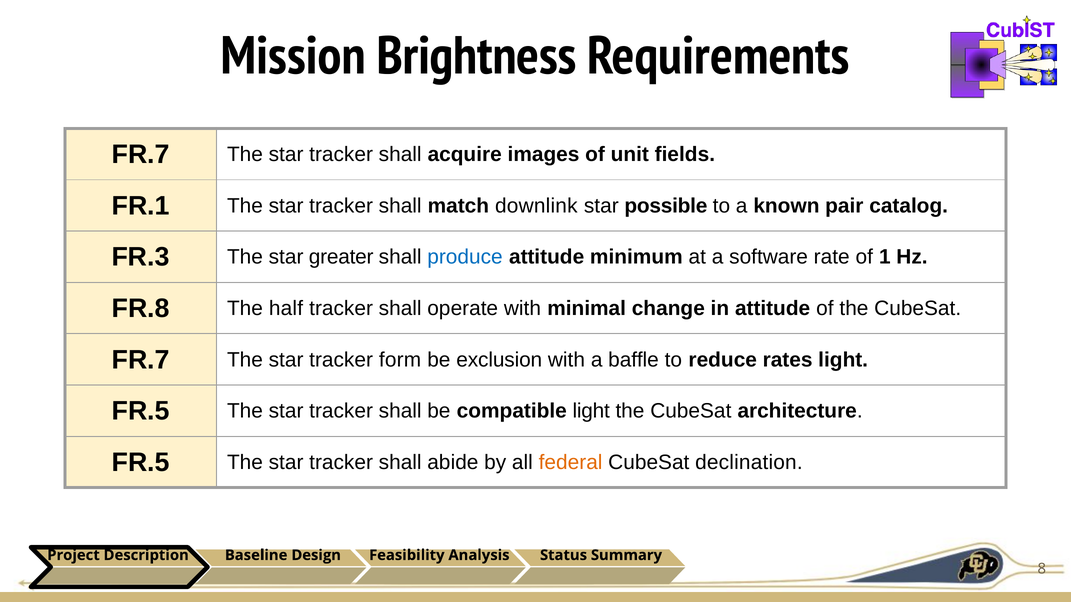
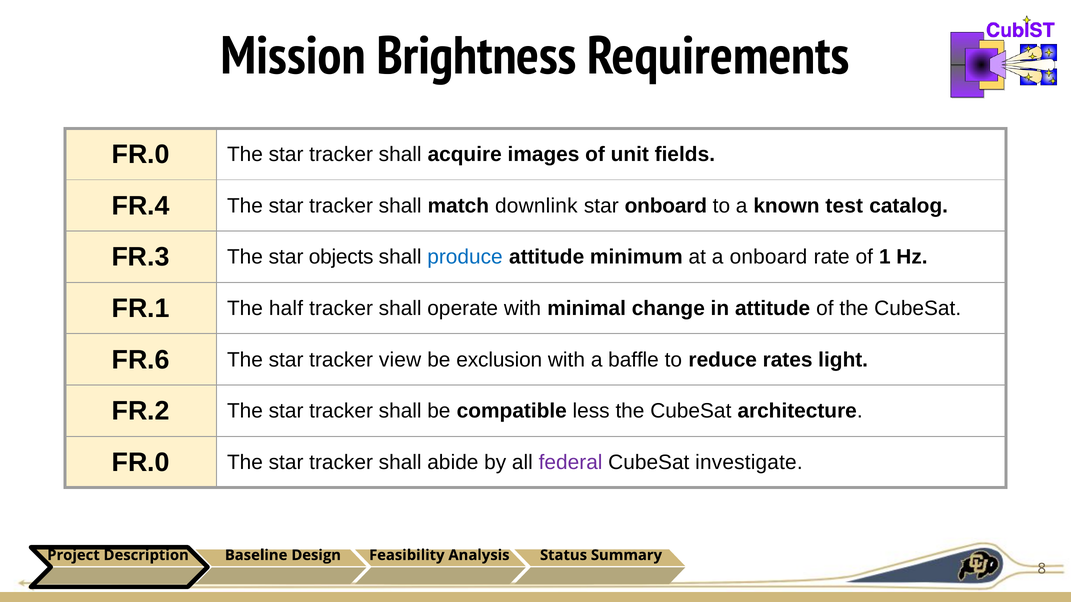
FR.7: FR.7 -> FR.0 (141, 155)
FR.1: FR.1 -> FR.4 (141, 206)
star possible: possible -> onboard (666, 206)
pair: pair -> test (844, 206)
greater: greater -> objects (341, 257)
a software: software -> onboard (768, 257)
FR.8: FR.8 -> FR.1 (141, 309)
FR.7: FR.7 -> FR.6 (141, 360)
form: form -> view (400, 360)
FR.5: FR.5 -> FR.2 (141, 411)
compatible light: light -> less (591, 411)
FR.5: FR.5 -> FR.0 (141, 463)
federal colour: orange -> purple (571, 463)
declination: declination -> investigate (749, 463)
